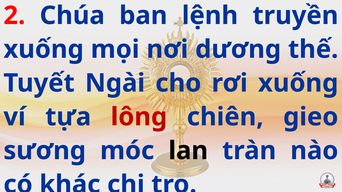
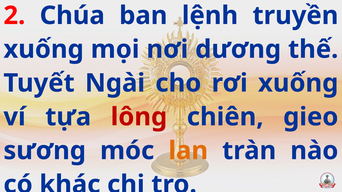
lan colour: black -> orange (188, 151)
